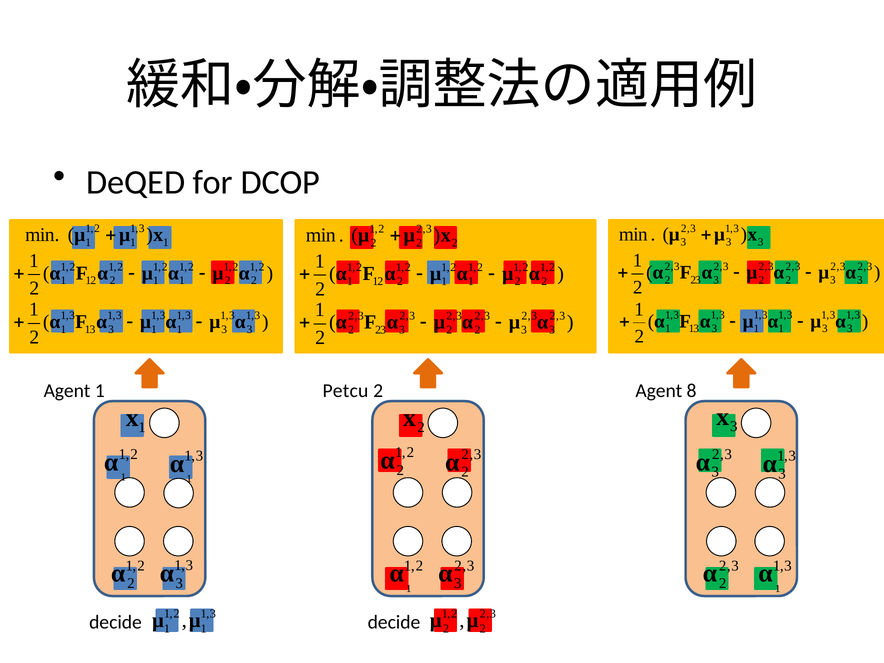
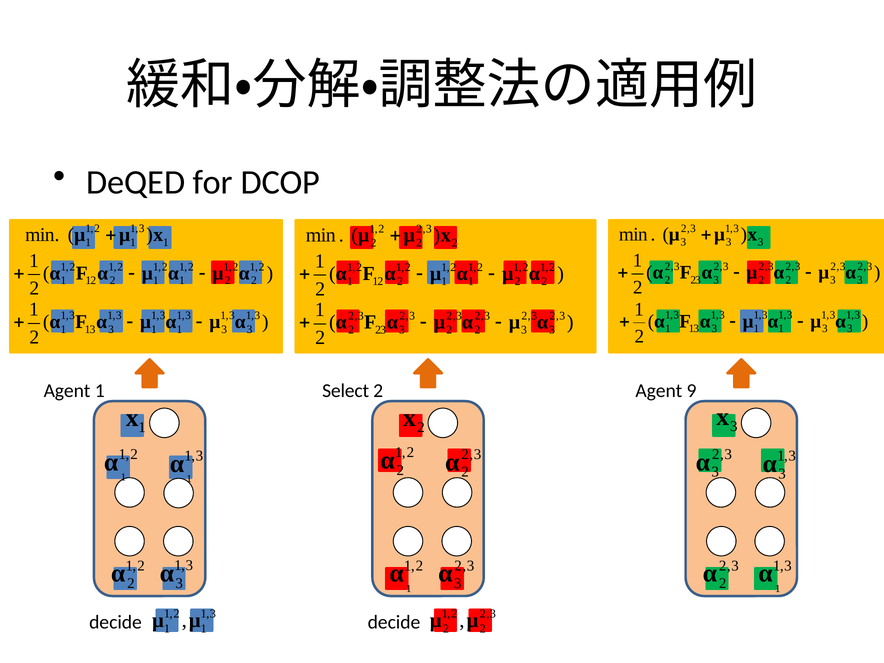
Petcu: Petcu -> Select (346, 391)
8: 8 -> 9 (692, 391)
